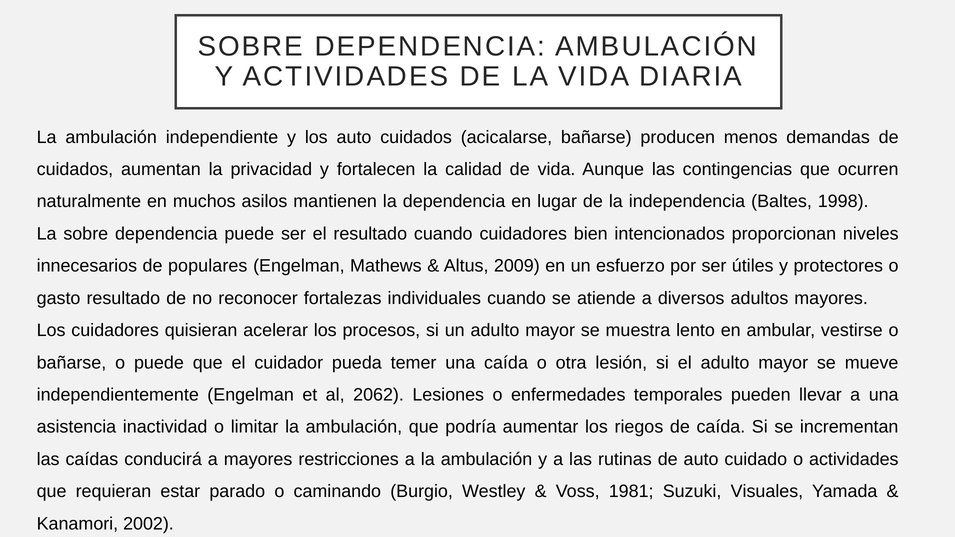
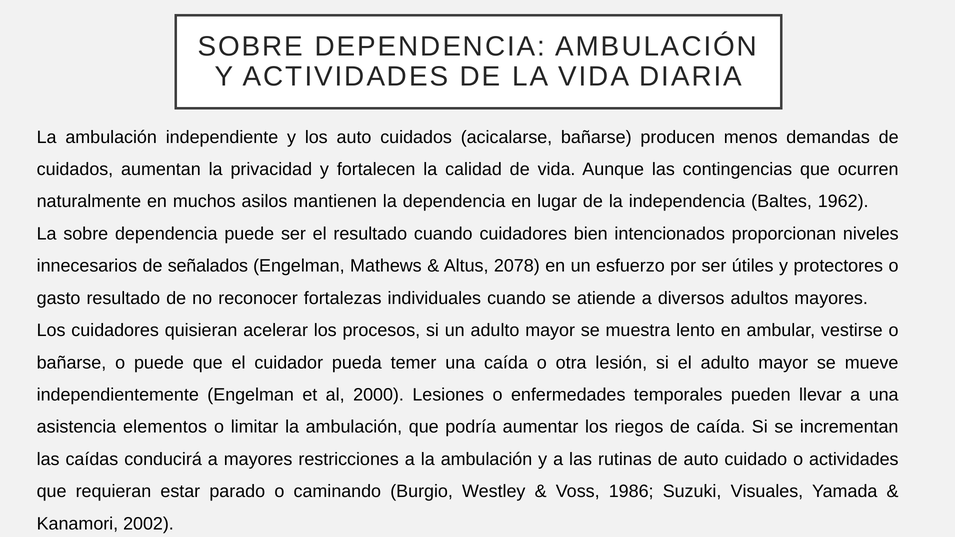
1998: 1998 -> 1962 (843, 202)
populares: populares -> señalados (208, 266)
2009: 2009 -> 2078 (517, 266)
2062: 2062 -> 2000 (379, 395)
inactividad: inactividad -> elementos (165, 427)
1981: 1981 -> 1986 (631, 492)
